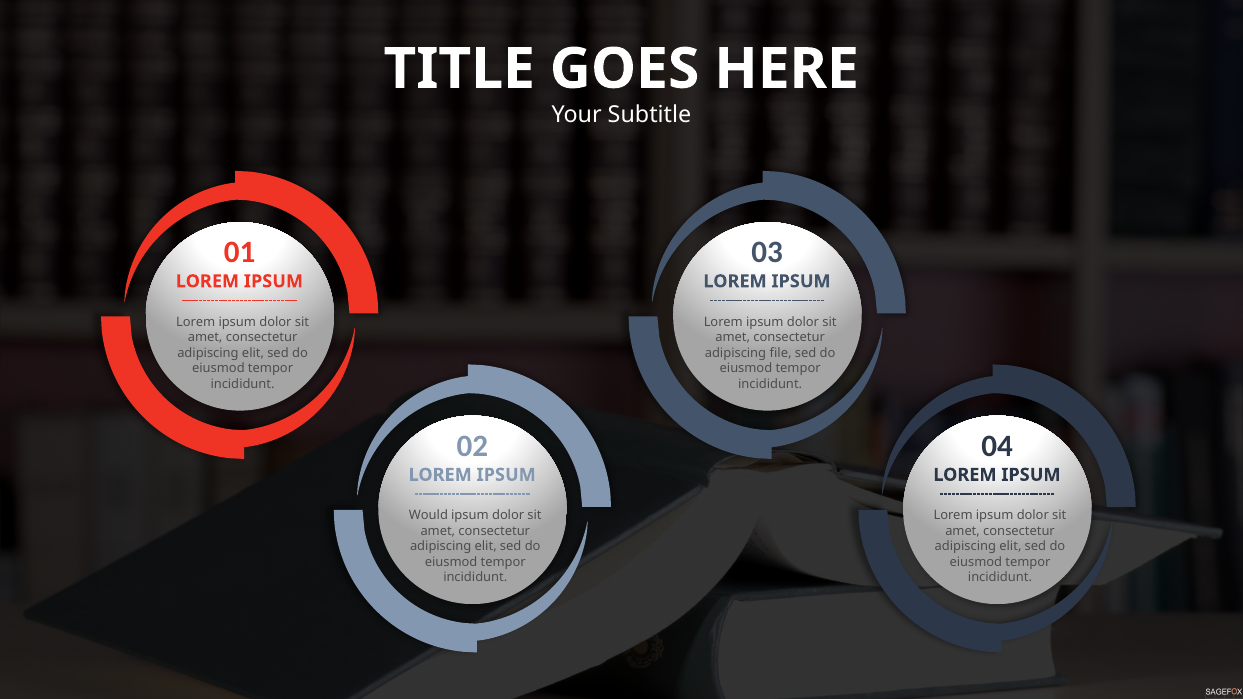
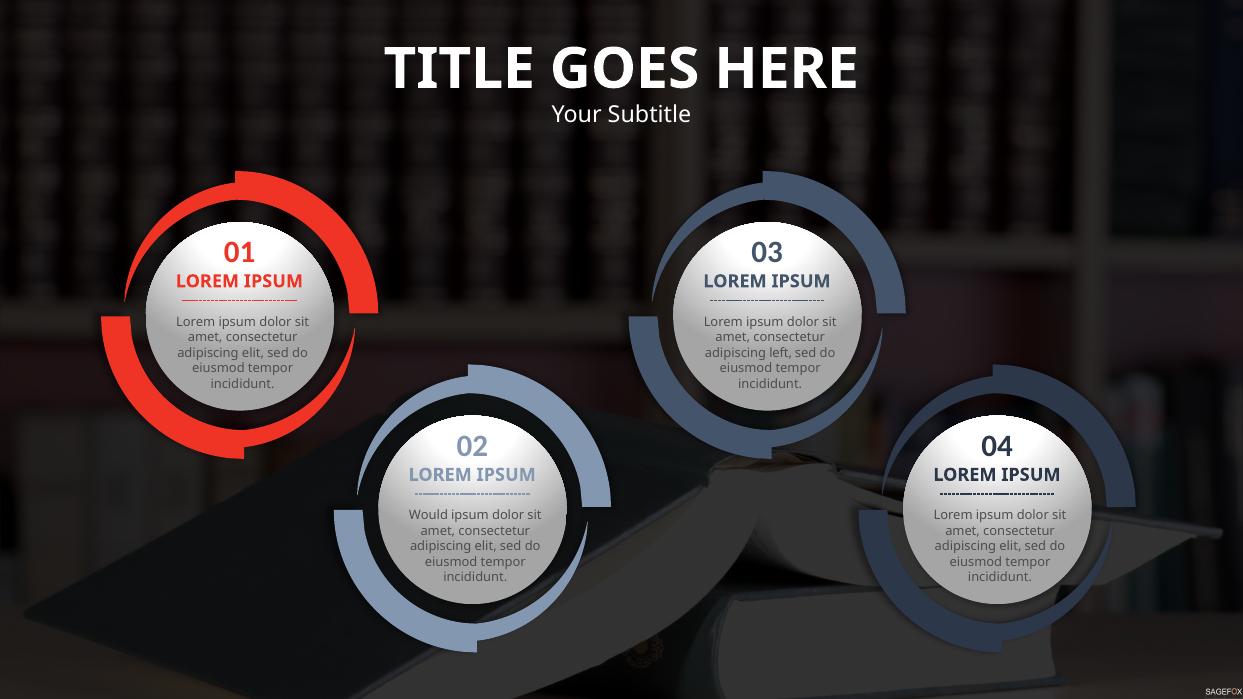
file: file -> left (781, 353)
